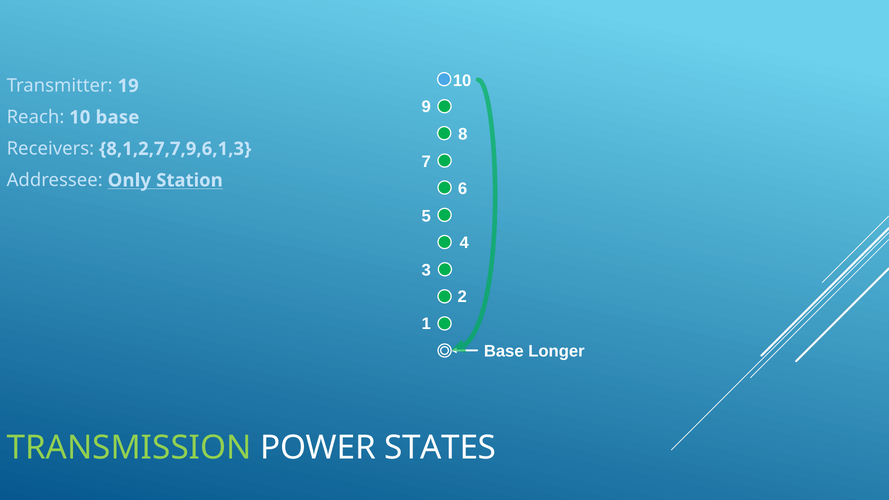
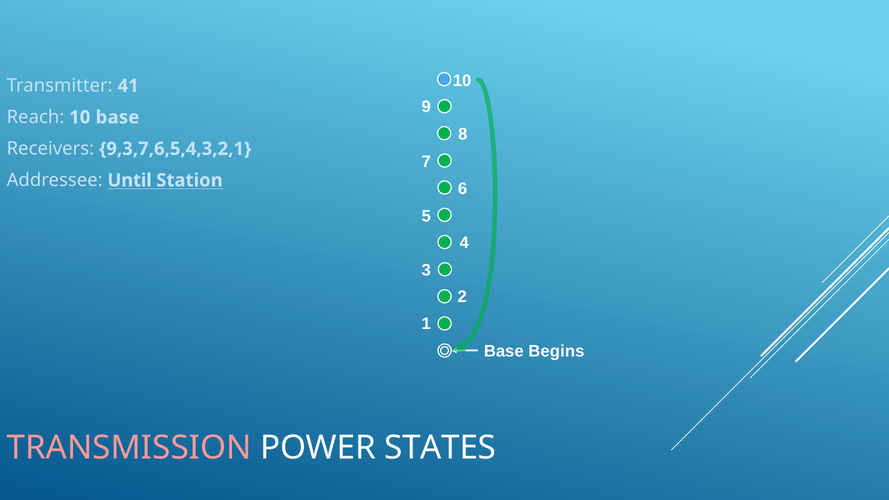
19: 19 -> 41 (128, 86)
8,1,2,7,7,9,6,1,3: 8,1,2,7,7,9,6,1,3 -> 9,3,7,6,5,4,3,2,1 (175, 149)
Only: Only -> Until (130, 180)
Longer: Longer -> Begins (556, 352)
TRANSMISSION colour: light green -> pink (129, 448)
